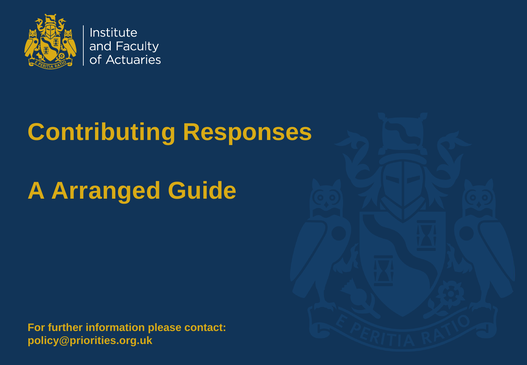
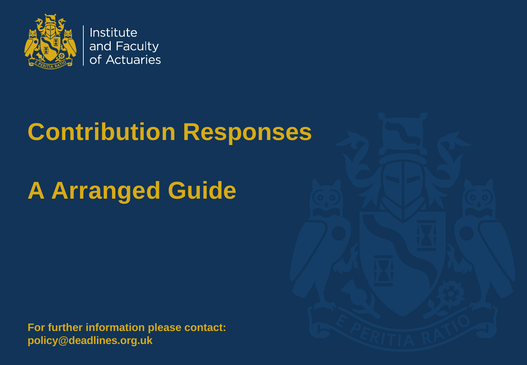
Contributing: Contributing -> Contribution (102, 132)
policy@priorities.org.uk: policy@priorities.org.uk -> policy@deadlines.org.uk (90, 340)
